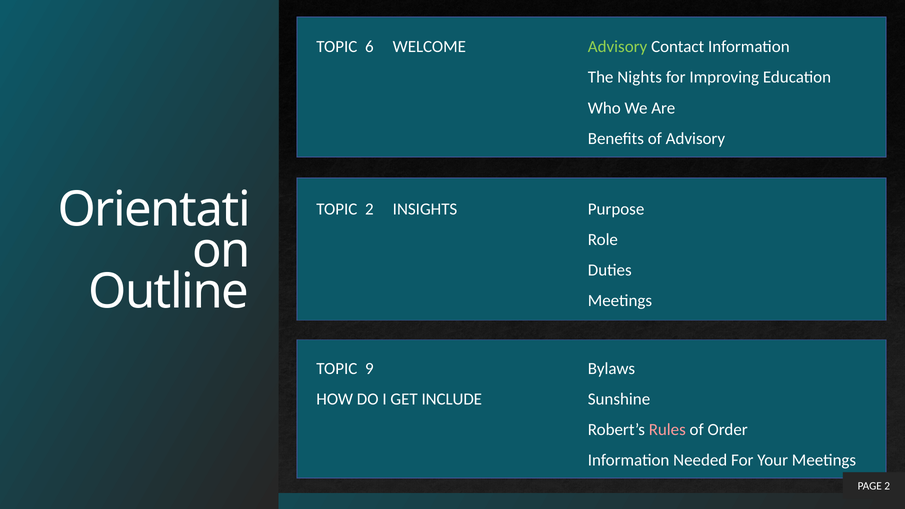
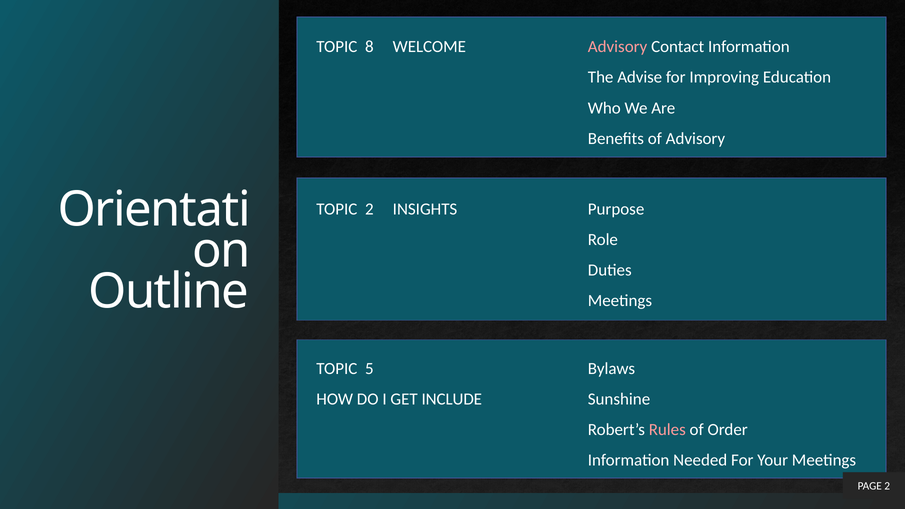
6: 6 -> 8 (369, 47)
Advisory colour: light green -> pink (618, 47)
Nights: Nights -> Advise (640, 77)
9: 9 -> 5 (369, 369)
